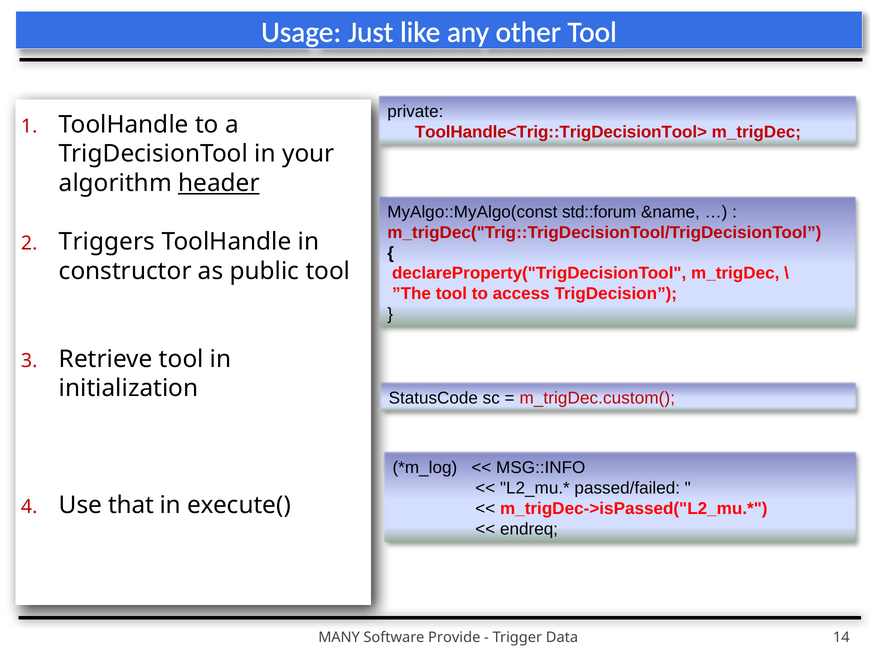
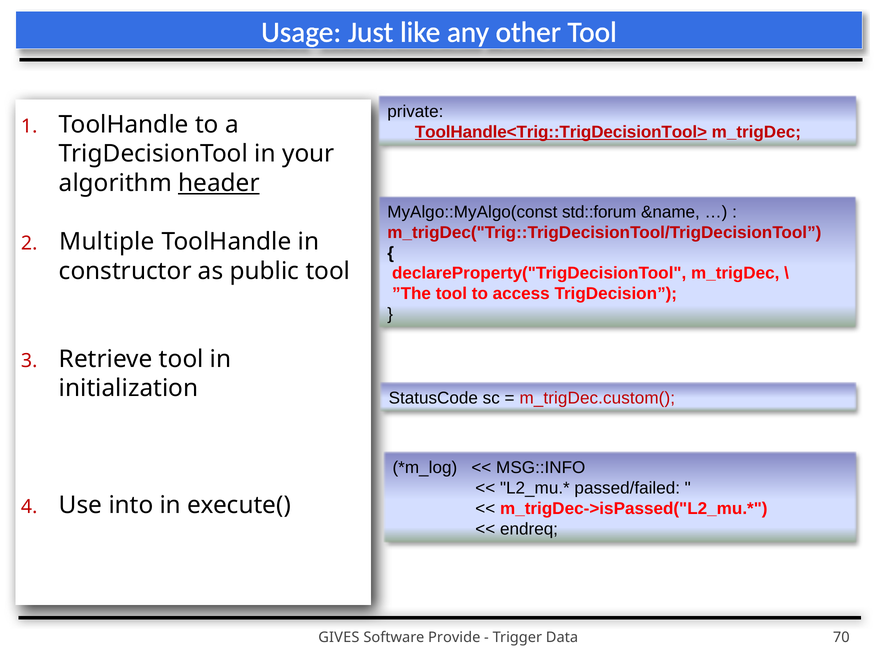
ToolHandle<Trig::TrigDecisionTool> underline: none -> present (561, 132)
Triggers: Triggers -> Multiple (107, 242)
that: that -> into (131, 506)
MANY: MANY -> GIVES (339, 638)
14: 14 -> 70 (841, 638)
